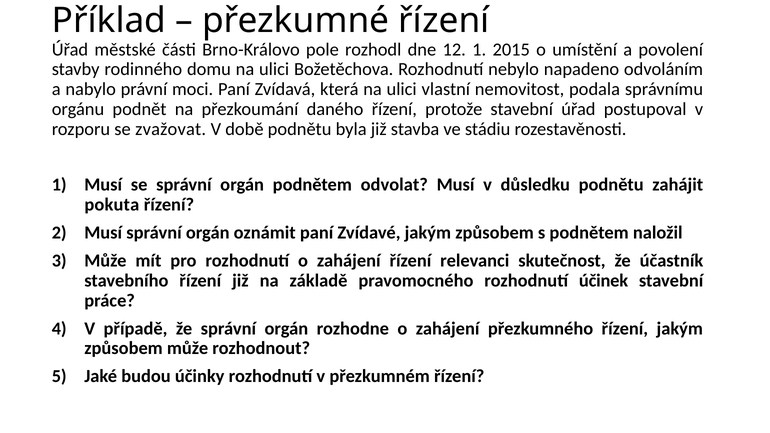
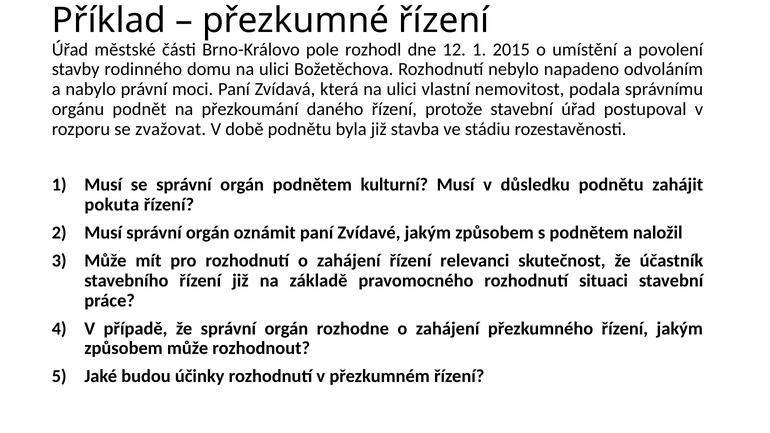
odvolat: odvolat -> kulturní (394, 185)
účinek: účinek -> situaci (604, 281)
